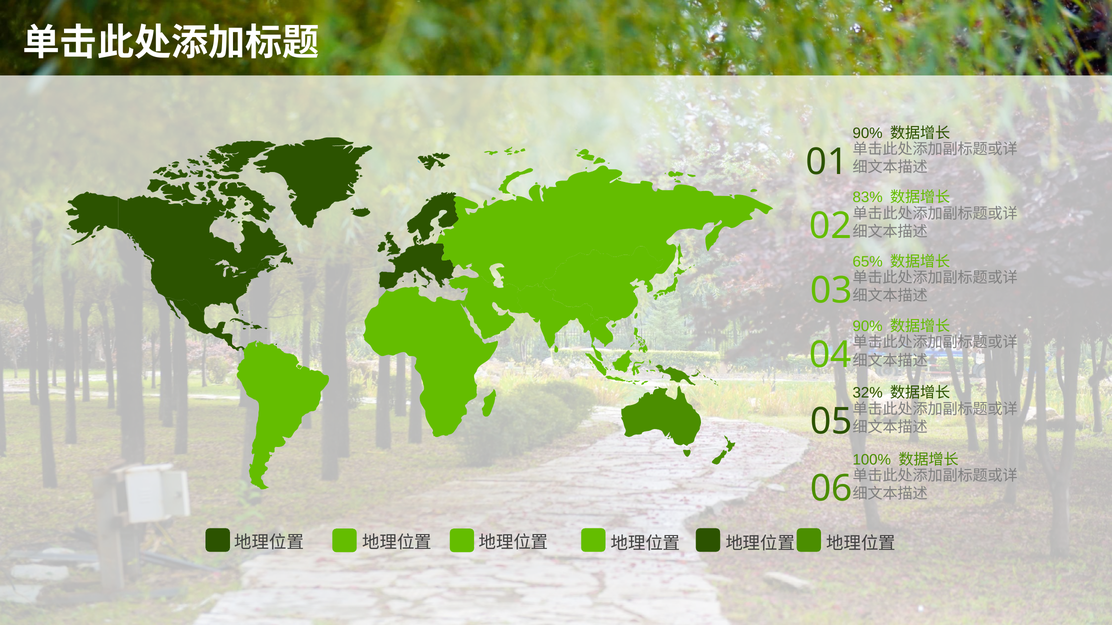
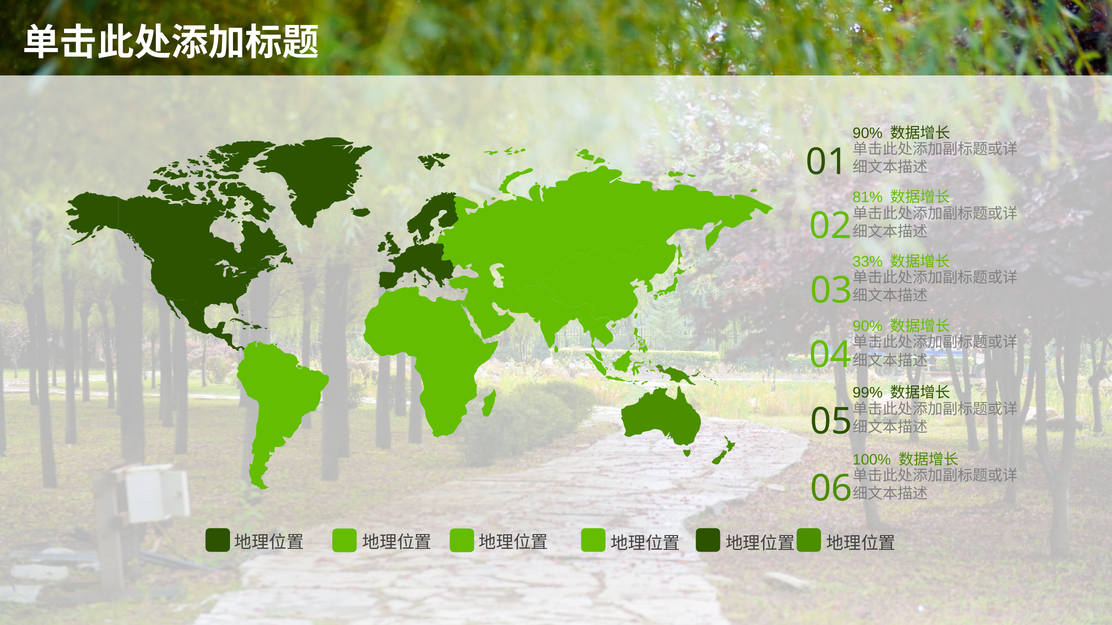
83%: 83% -> 81% (868, 198)
65%: 65% -> 33% (868, 262)
32%: 32% -> 99% (868, 393)
